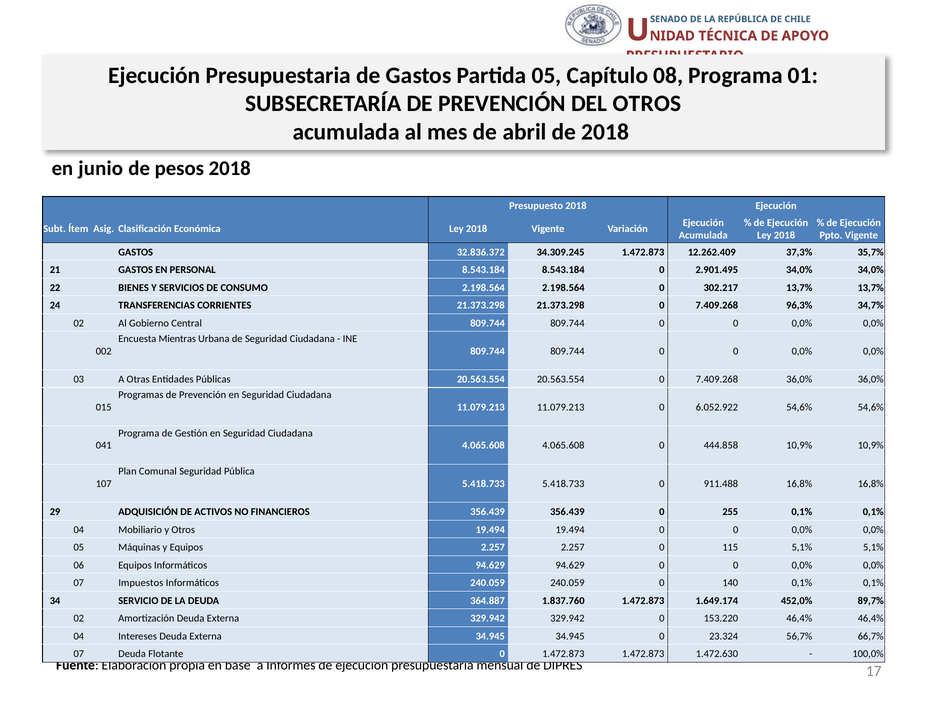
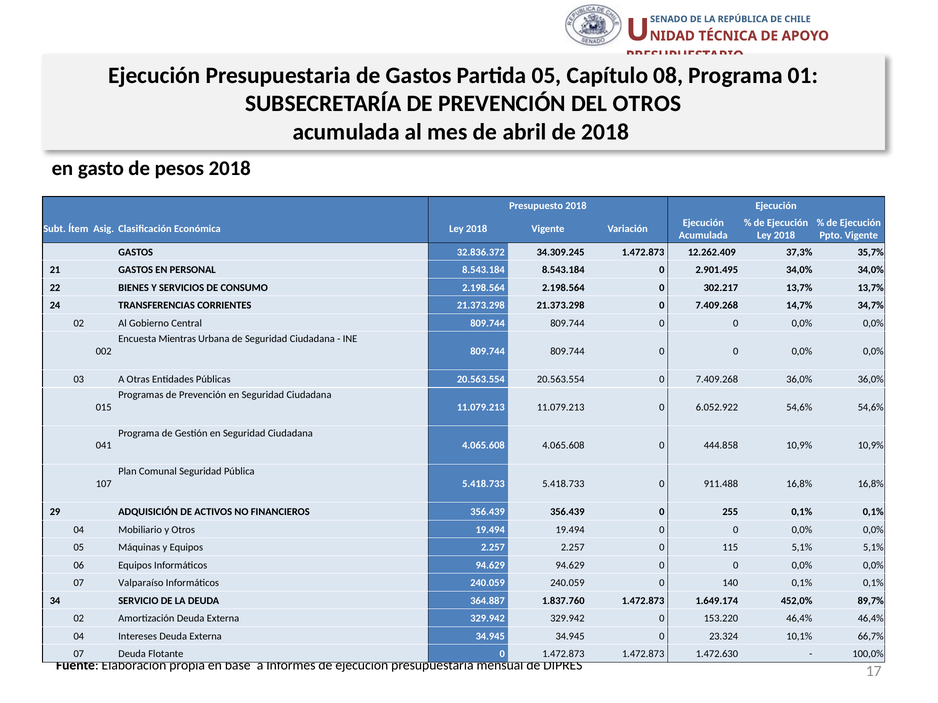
junio: junio -> gasto (101, 169)
96,3%: 96,3% -> 14,7% (799, 306)
Impuestos: Impuestos -> Valparaíso (141, 583)
56,7%: 56,7% -> 10,1% (799, 637)
